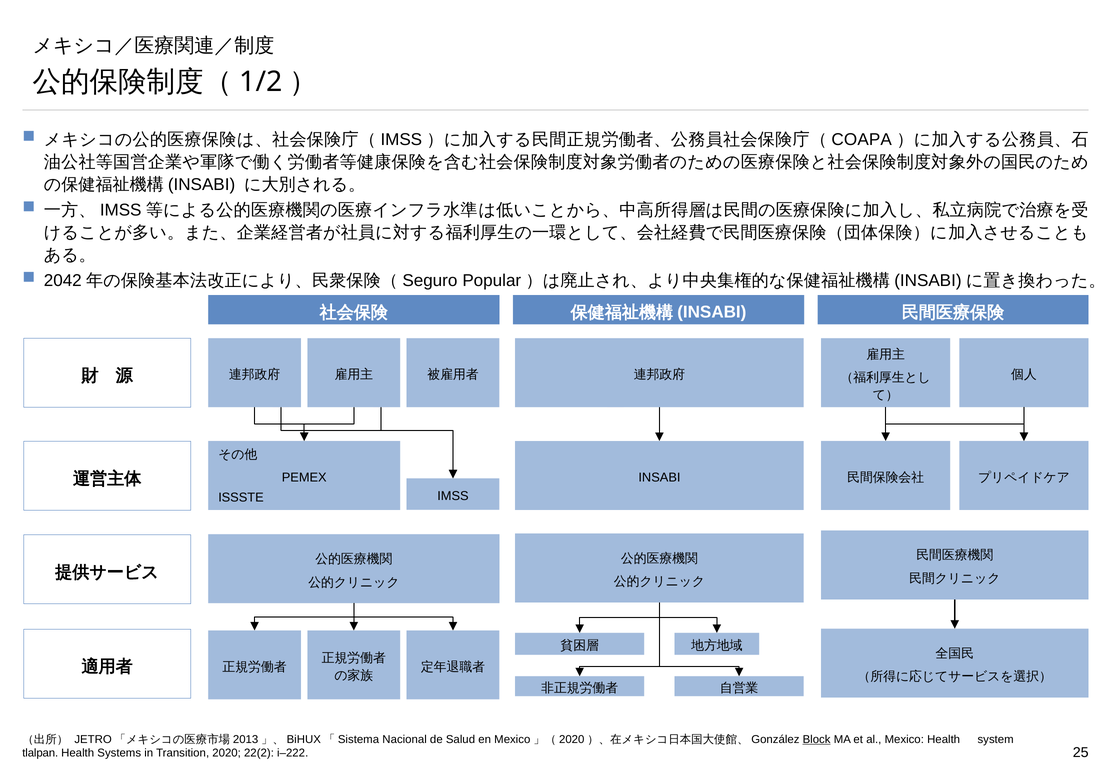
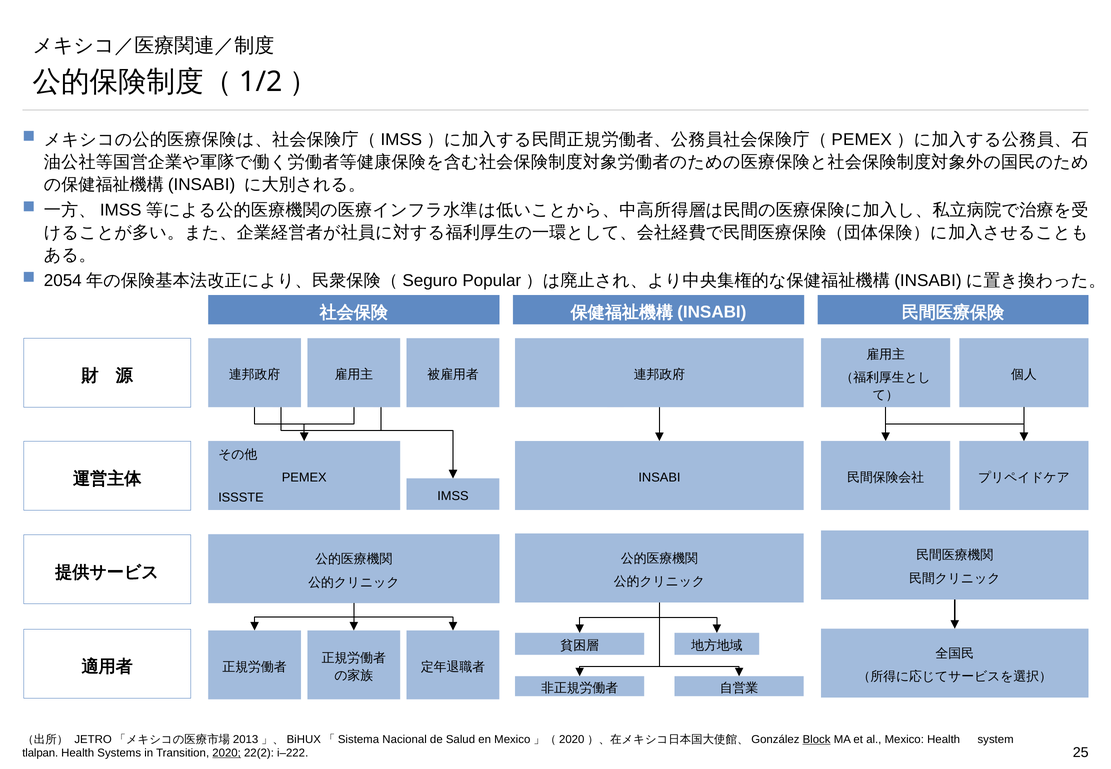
COAPA: COAPA -> PEMEX (862, 140)
2042: 2042 -> 2054 (63, 280)
2020 underline: none -> present (227, 753)
